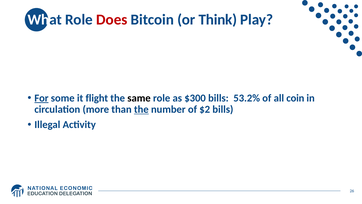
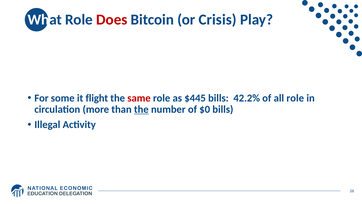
Think: Think -> Crisis (218, 20)
For underline: present -> none (41, 98)
same colour: black -> red (139, 98)
$300: $300 -> $445 (195, 98)
53.2%: 53.2% -> 42.2% (247, 98)
all coin: coin -> role (295, 98)
$2: $2 -> $0 (205, 109)
